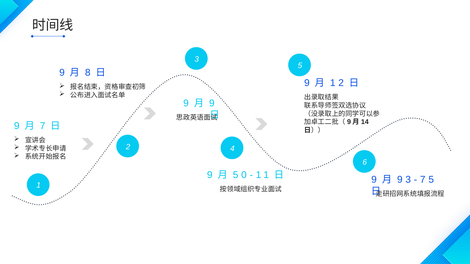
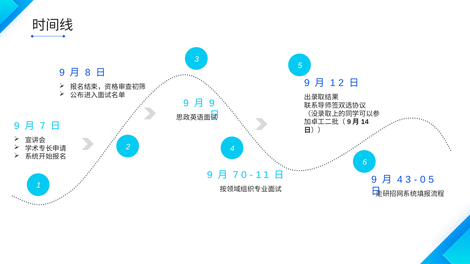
5: 5 -> 7 (236, 175)
9: 9 -> 4 (400, 180)
7: 7 -> 0 (423, 180)
